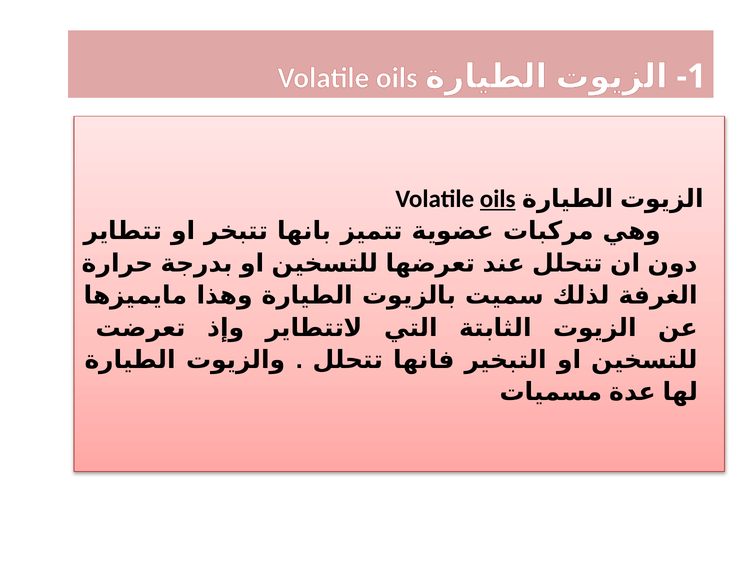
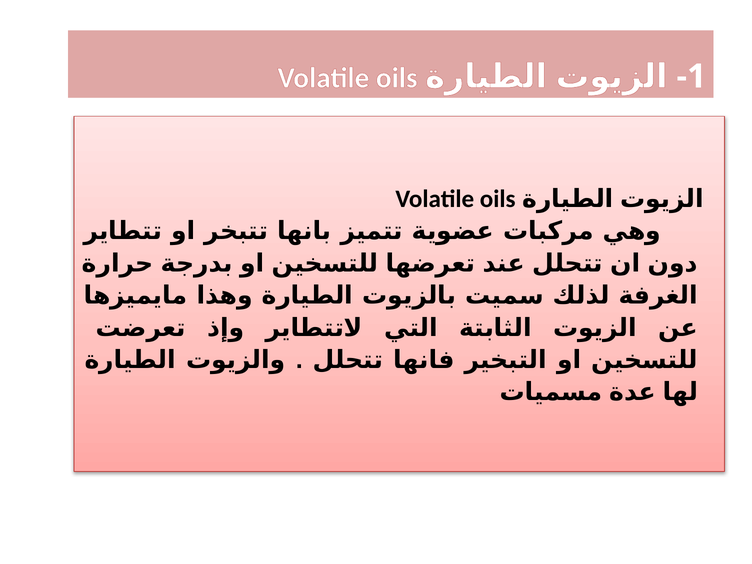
oils underline: present -> none (498, 199)
